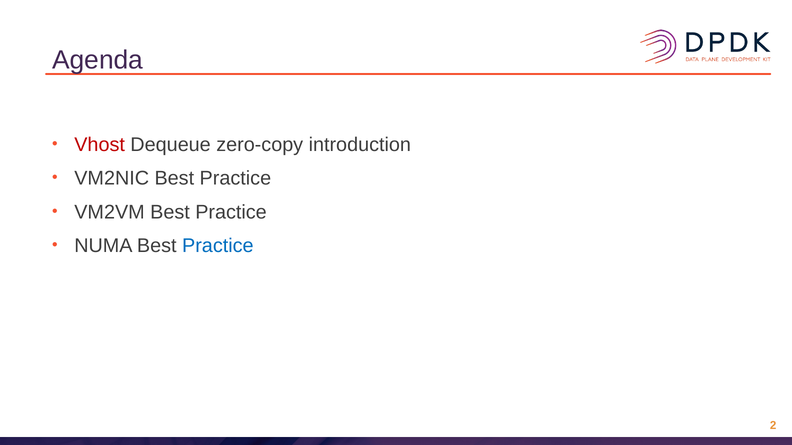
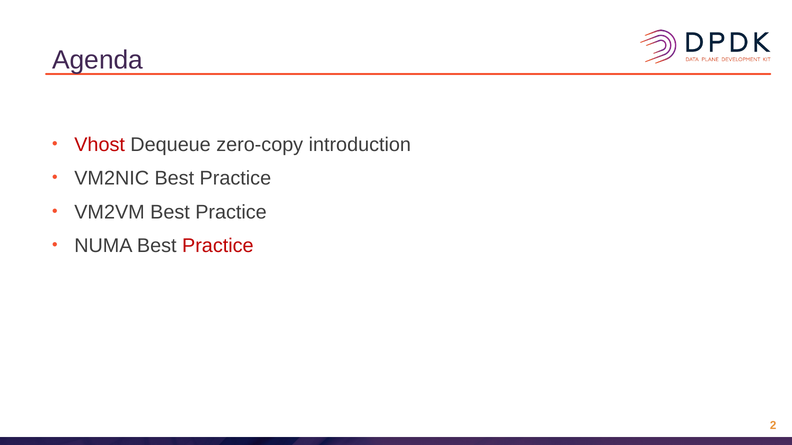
Practice colour: blue -> red (218, 246)
